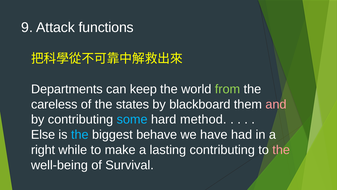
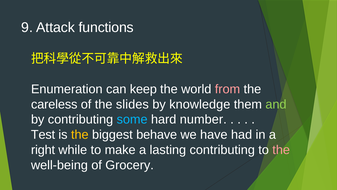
Departments: Departments -> Enumeration (67, 89)
from colour: light green -> pink (227, 89)
states: states -> slides (132, 104)
blackboard: blackboard -> knowledge (200, 104)
and colour: pink -> light green (276, 104)
method: method -> number (203, 119)
Else: Else -> Test (43, 134)
the colour: light blue -> yellow (80, 134)
Survival: Survival -> Grocery (130, 165)
